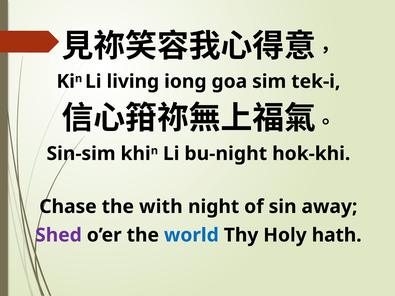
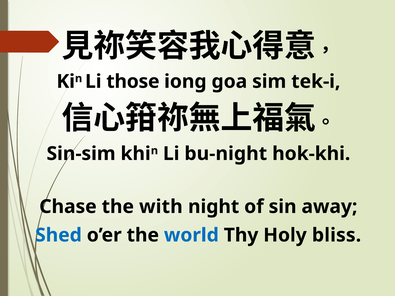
living: living -> those (133, 82)
Shed colour: purple -> blue (58, 235)
hath: hath -> bliss (337, 235)
